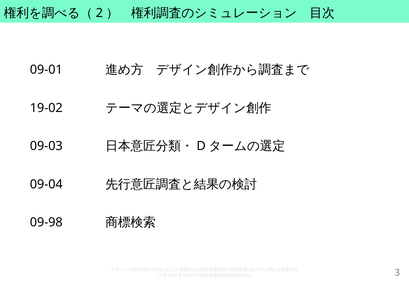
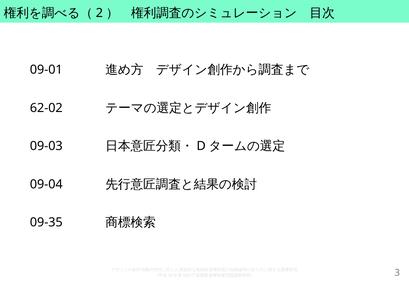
19-02: 19-02 -> 62-02 (46, 108)
09-98: 09-98 -> 09-35 (46, 223)
